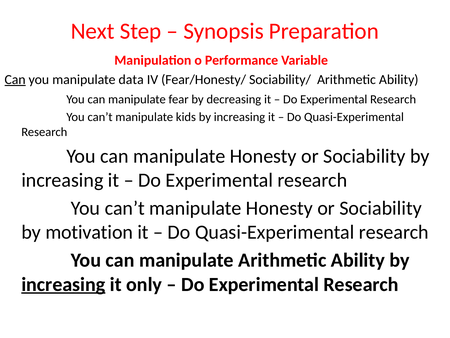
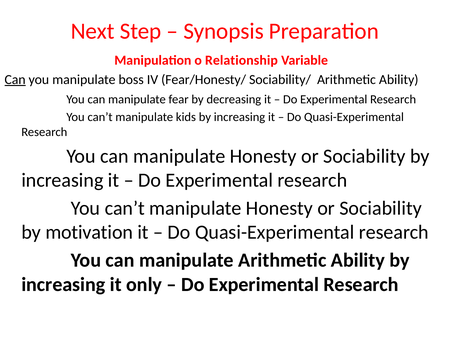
Performance: Performance -> Relationship (241, 60)
data: data -> boss (131, 79)
increasing underline: present -> none (63, 284)
